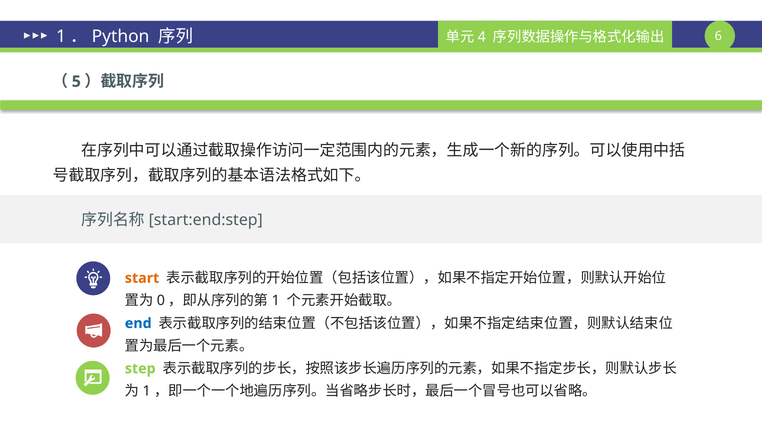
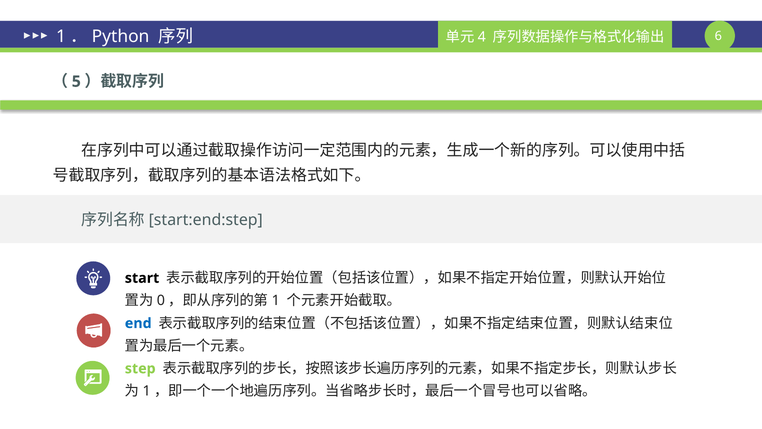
start colour: orange -> black (142, 278)
